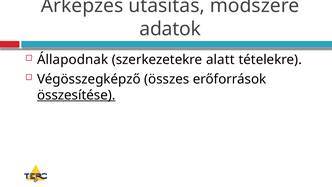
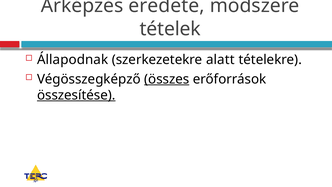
utasítás: utasítás -> eredete (167, 6)
adatok: adatok -> tételek (170, 29)
összes underline: none -> present (167, 79)
